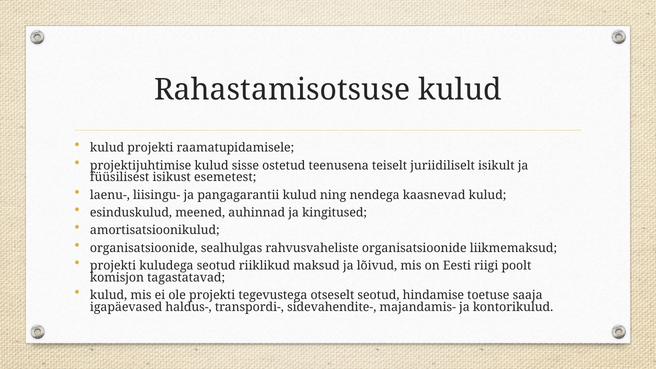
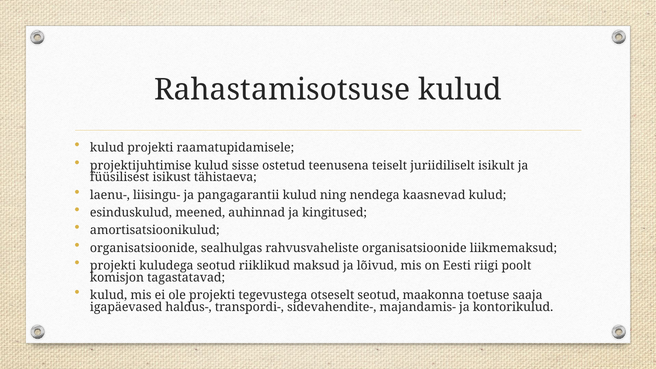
esemetest: esemetest -> tähistaeva (225, 177)
hindamise: hindamise -> maakonna (433, 295)
